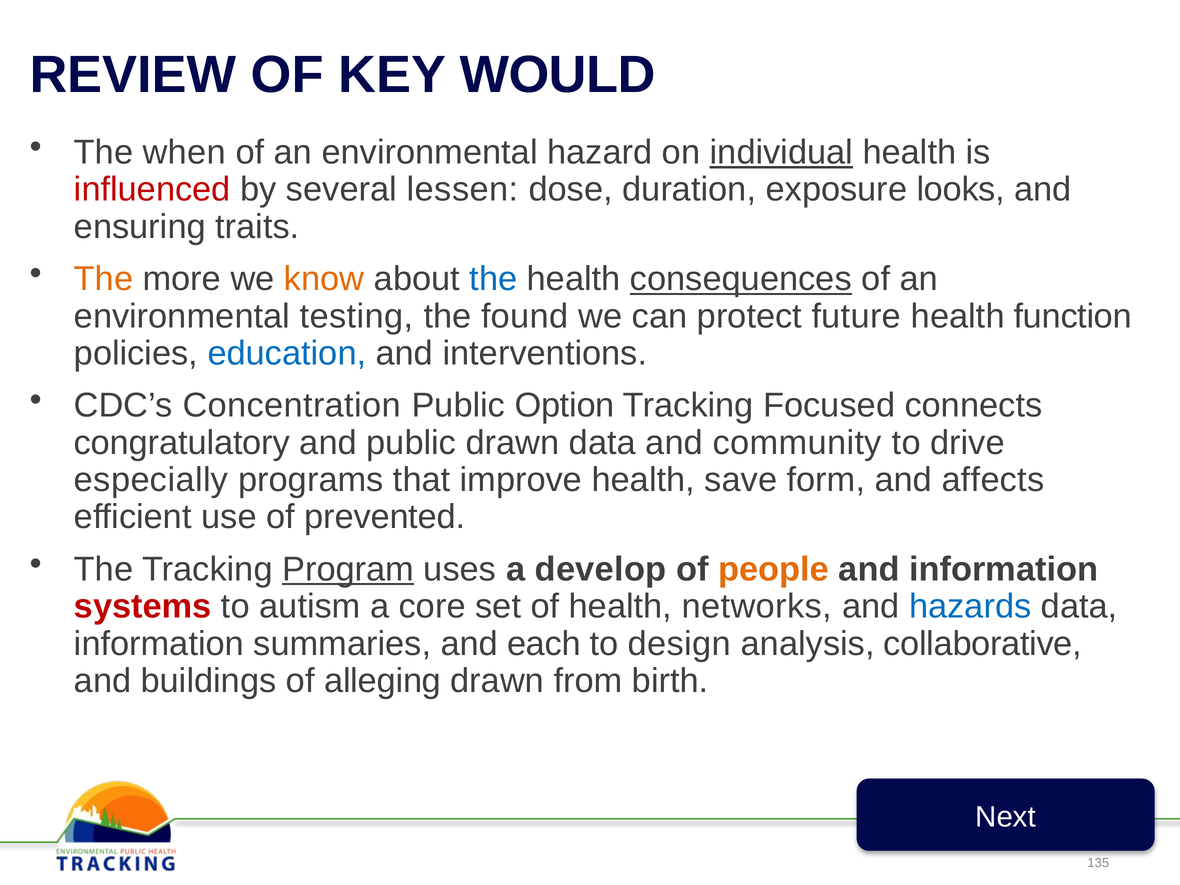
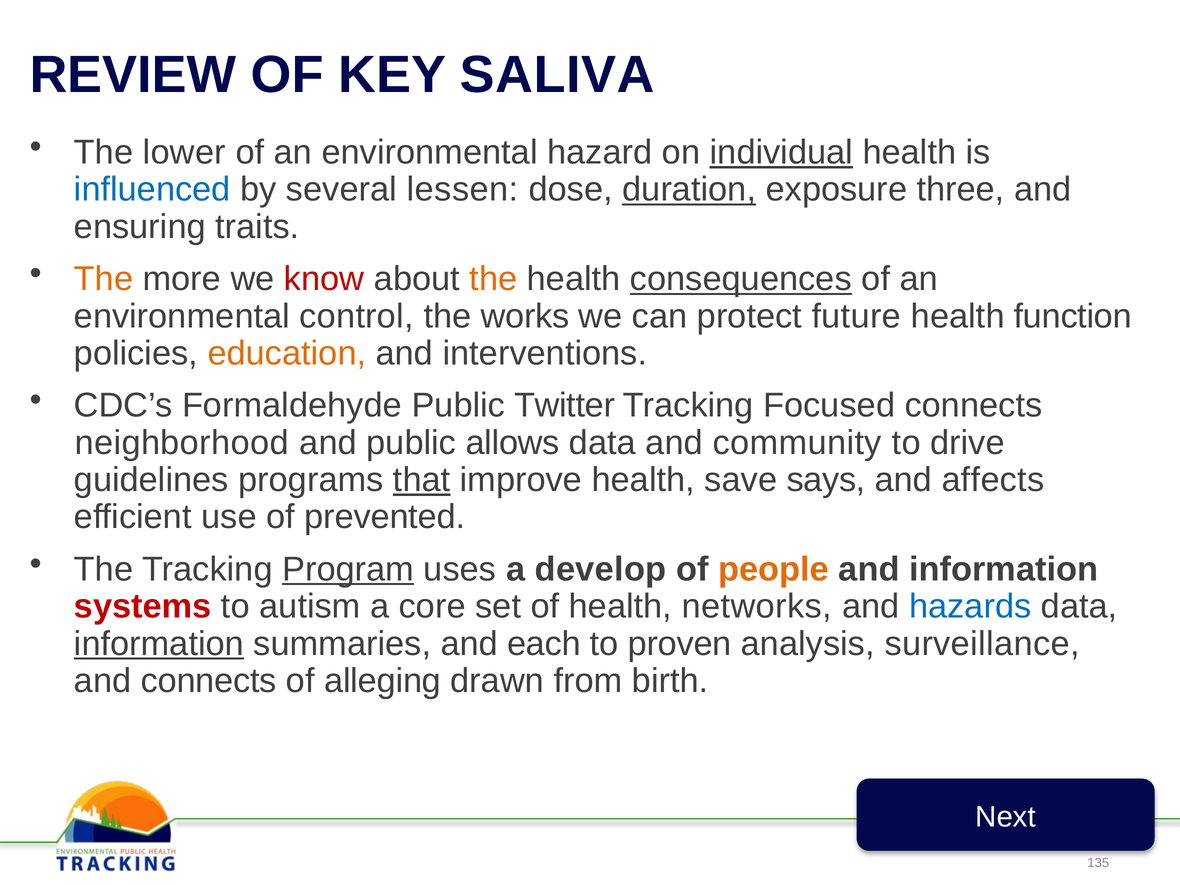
WOULD: WOULD -> SALIVA (557, 75)
when: when -> lower (184, 152)
influenced colour: red -> blue (152, 190)
duration underline: none -> present (689, 190)
looks: looks -> three (961, 190)
know colour: orange -> red (324, 279)
the colour: blue -> orange (493, 279)
testing: testing -> control (357, 316)
found: found -> works (525, 316)
education colour: blue -> orange (287, 353)
Concentration: Concentration -> Formaldehyde (292, 406)
Option: Option -> Twitter (565, 406)
congratulatory: congratulatory -> neighborhood (182, 443)
public drawn: drawn -> allows (513, 443)
especially: especially -> guidelines (151, 480)
that underline: none -> present (422, 480)
form: form -> says (826, 480)
information underline: none -> present (159, 644)
design: design -> proven (680, 644)
collaborative: collaborative -> surveillance (982, 644)
and buildings: buildings -> connects (209, 681)
